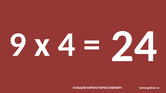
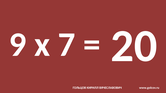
4: 4 -> 7 (67, 45)
24: 24 -> 20 (134, 46)
